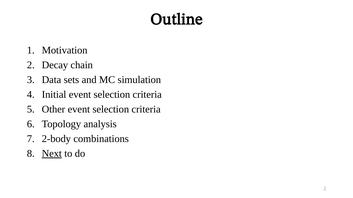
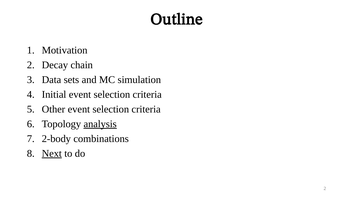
analysis underline: none -> present (100, 124)
